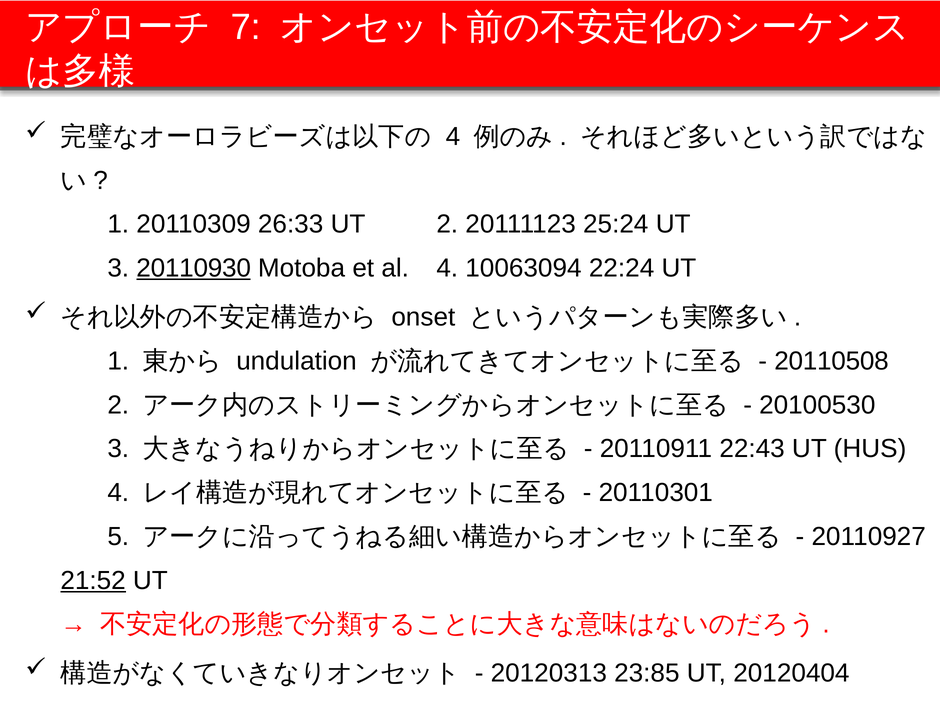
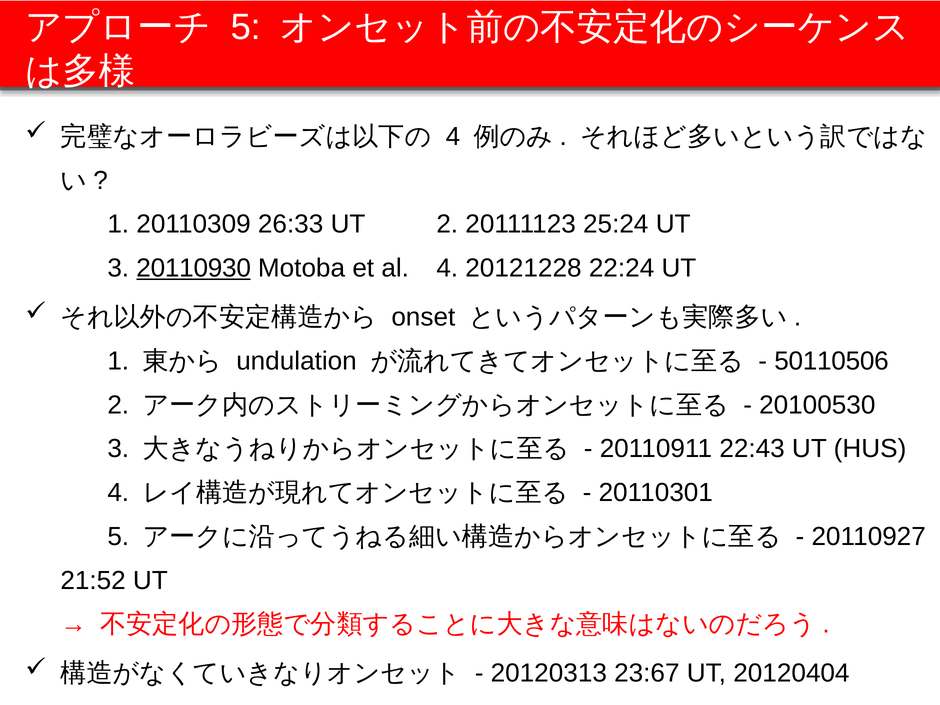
7: 7 -> 5 (246, 27)
10063094: 10063094 -> 20121228 (523, 268)
20110508: 20110508 -> 50110506 (831, 361)
21:52 underline: present -> none (93, 580)
23:85: 23:85 -> 23:67 (647, 673)
